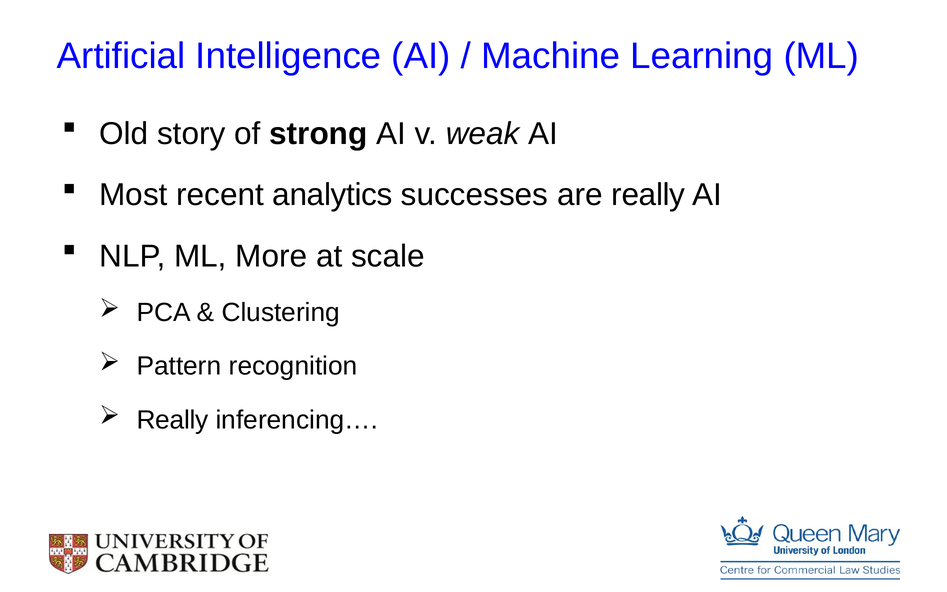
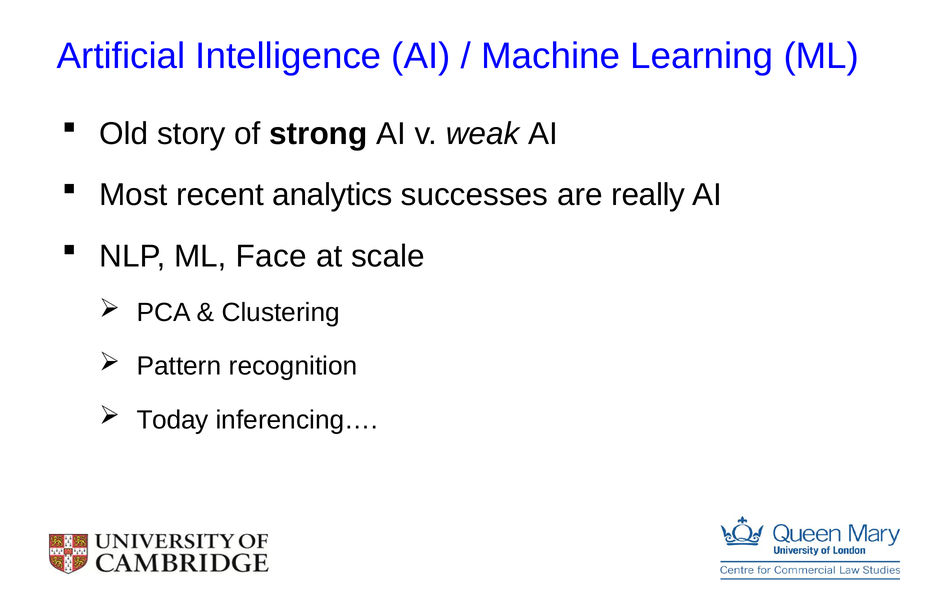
More: More -> Face (271, 256)
Really: Really -> Today (173, 420)
